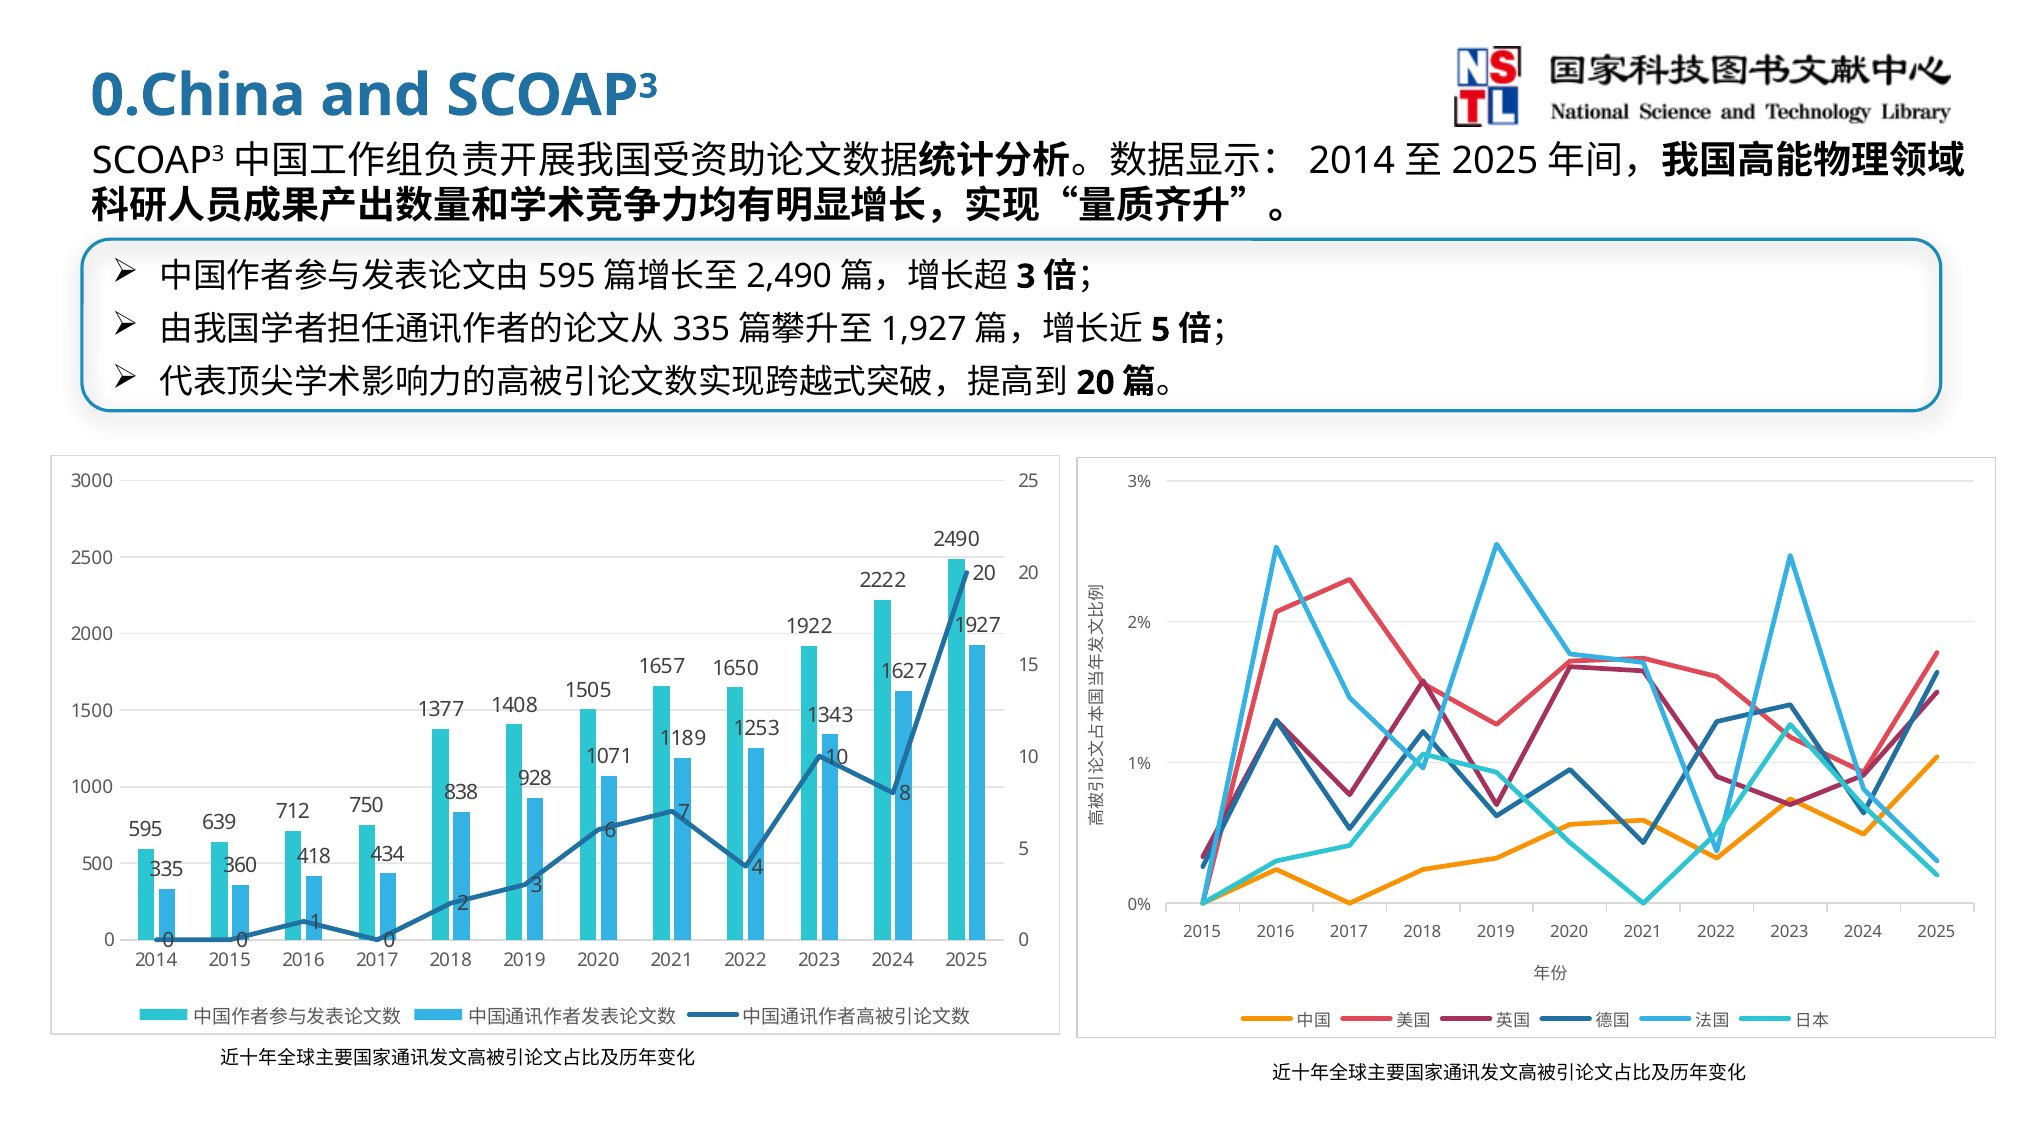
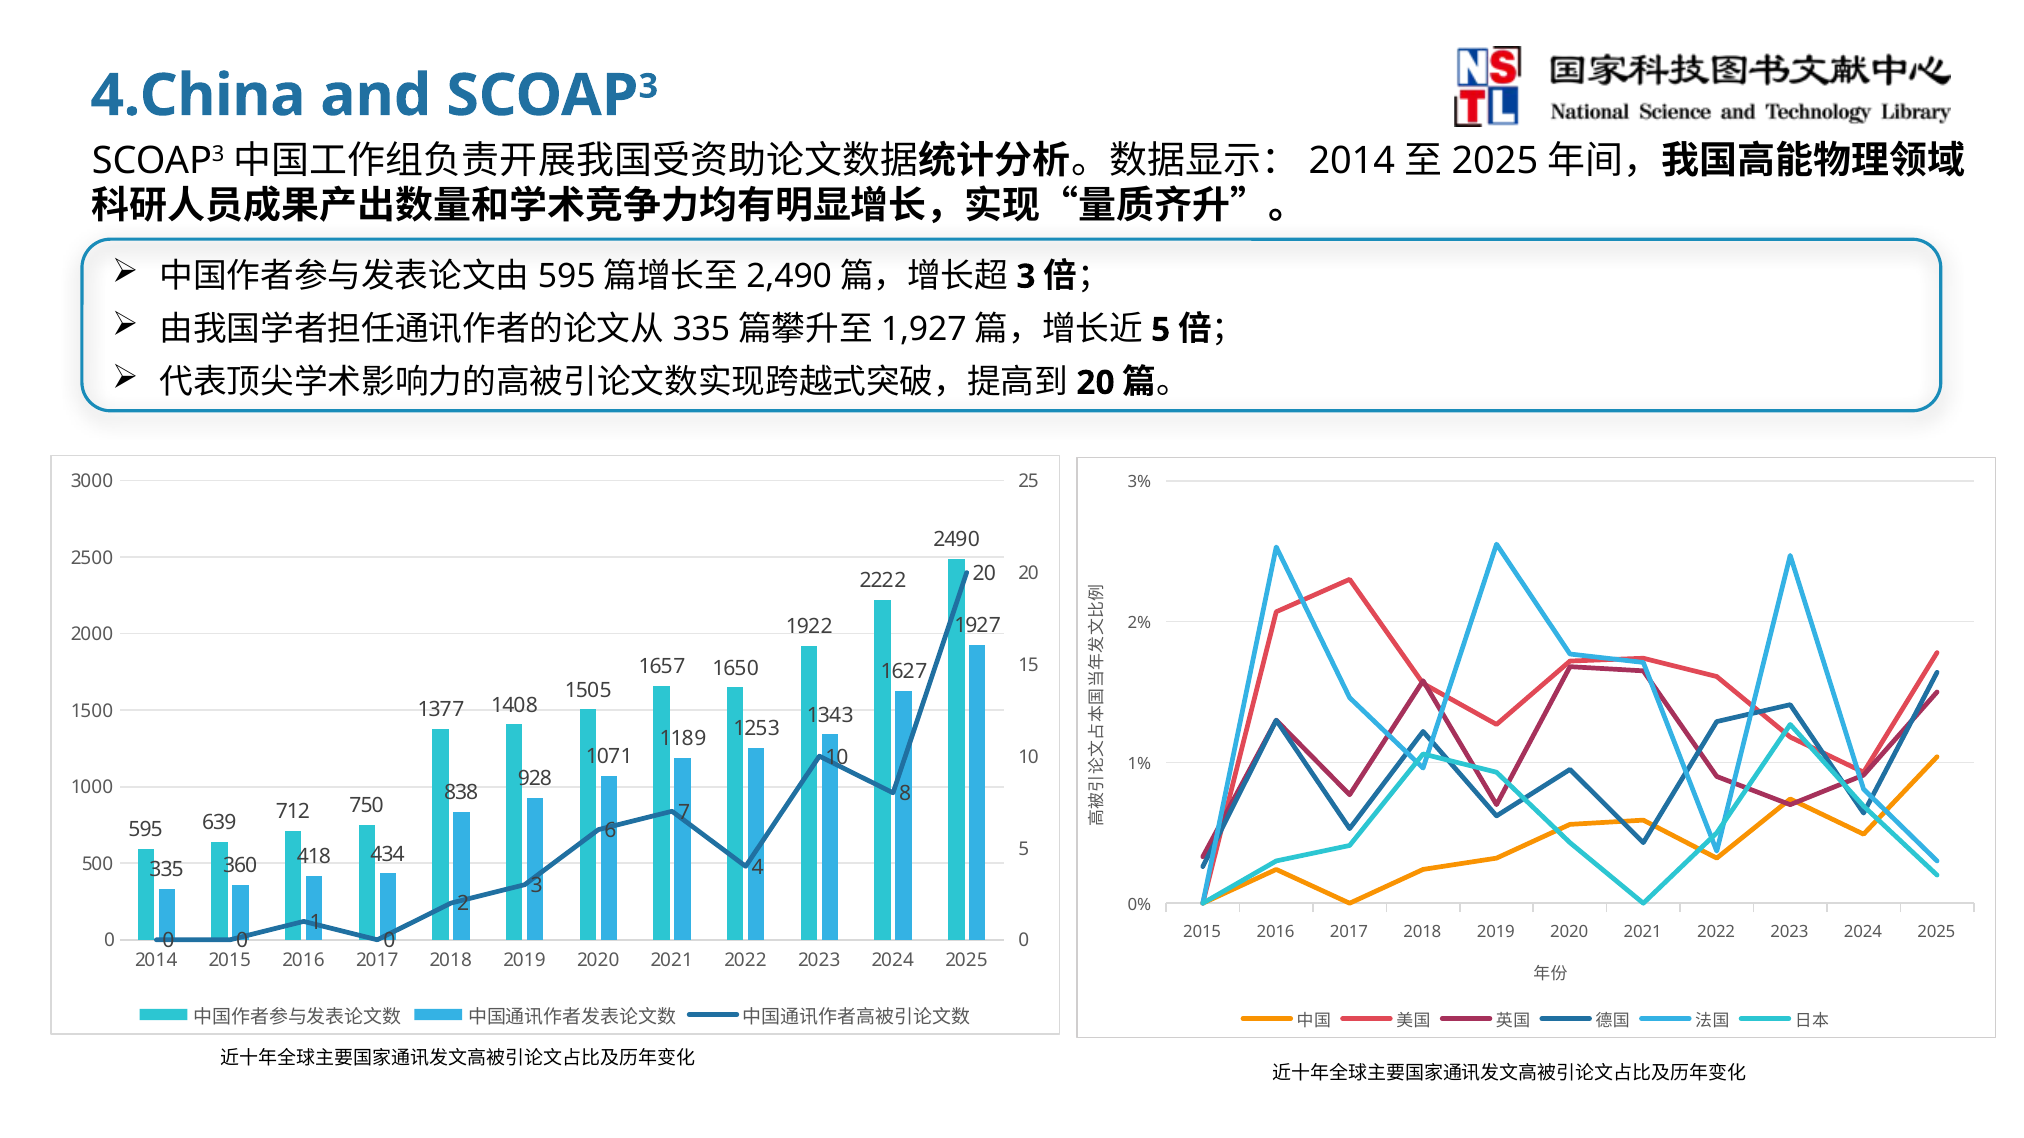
0.China: 0.China -> 4.China (198, 96)
